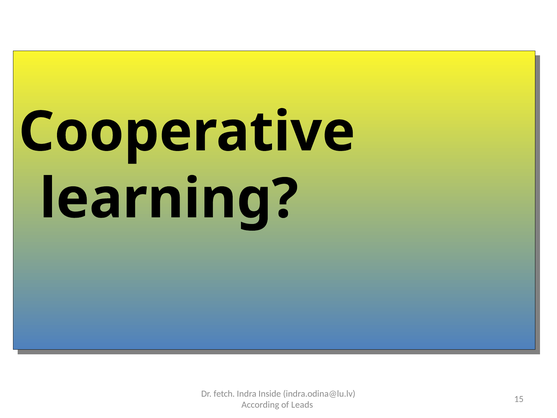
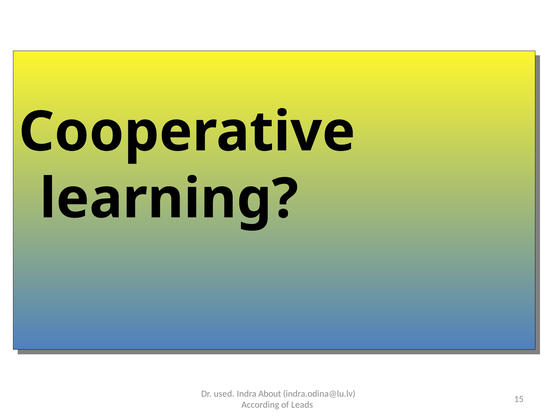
fetch: fetch -> used (224, 393)
Inside: Inside -> About (270, 393)
